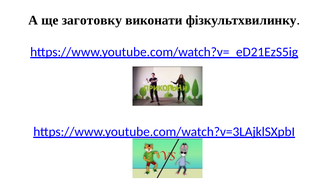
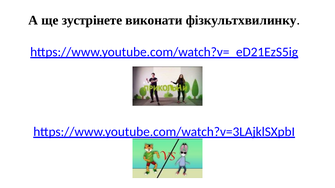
заготовку: заготовку -> зустрінете (92, 20)
